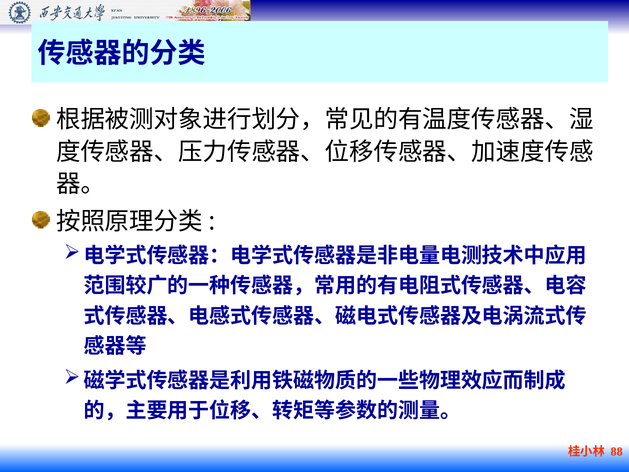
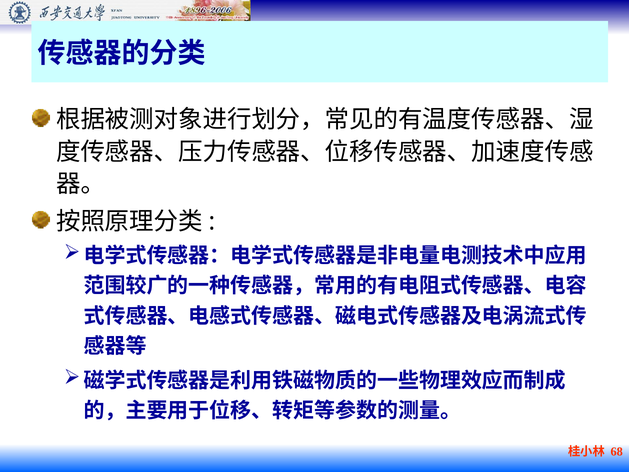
88: 88 -> 68 (617, 452)
